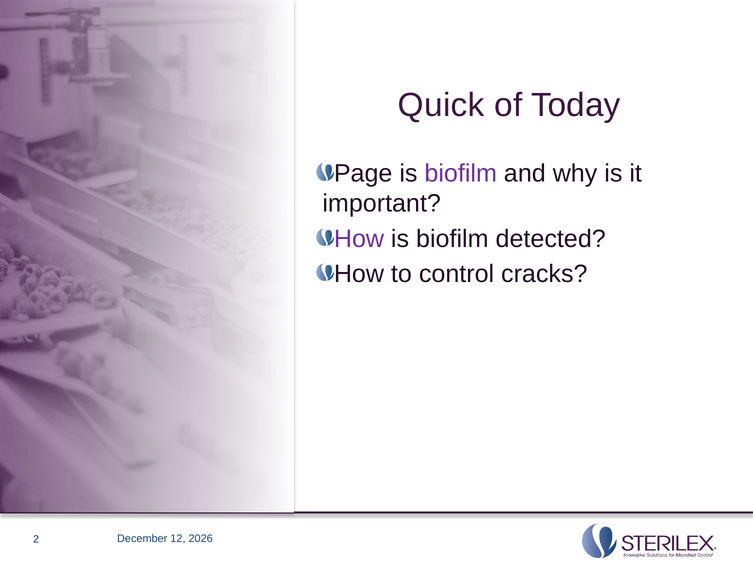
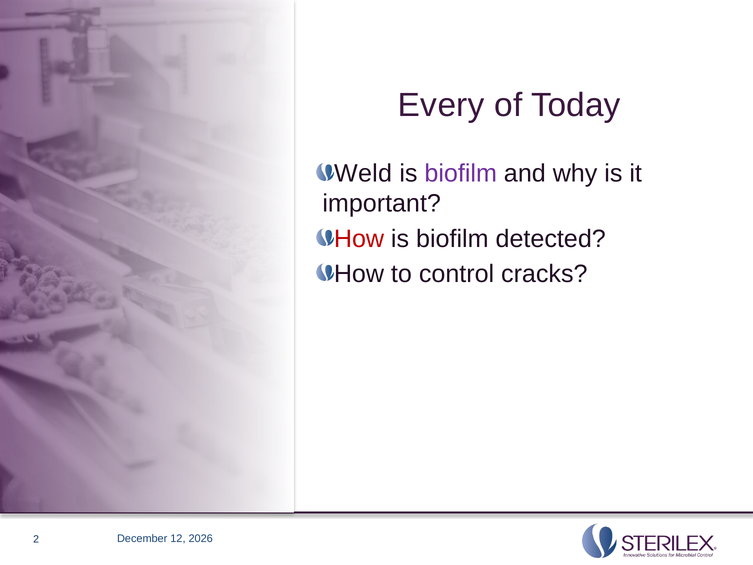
Quick: Quick -> Every (441, 105)
Page: Page -> Weld (363, 173)
How colour: purple -> red (359, 239)
